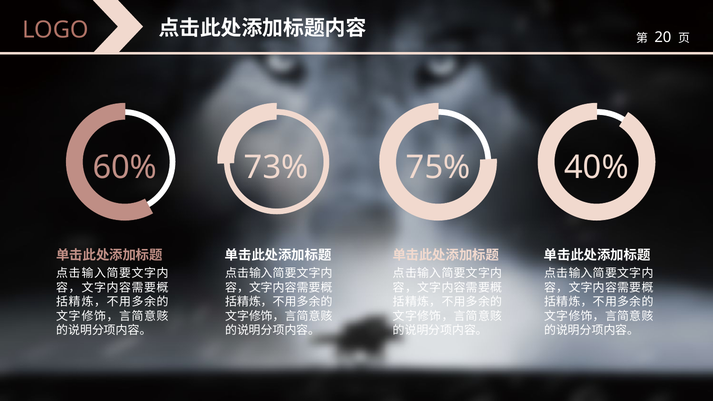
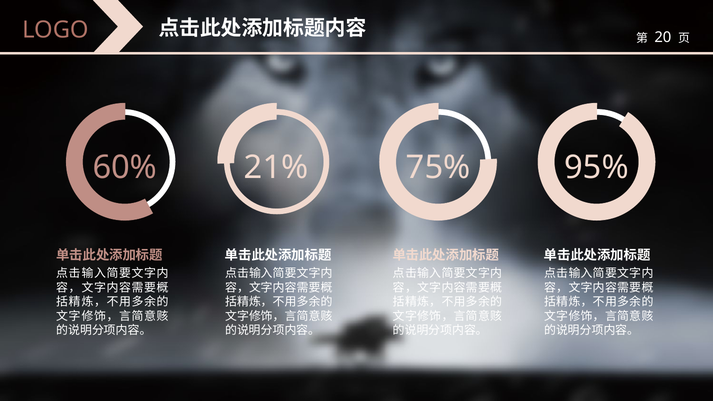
73%: 73% -> 21% (276, 167)
40%: 40% -> 95% (597, 167)
